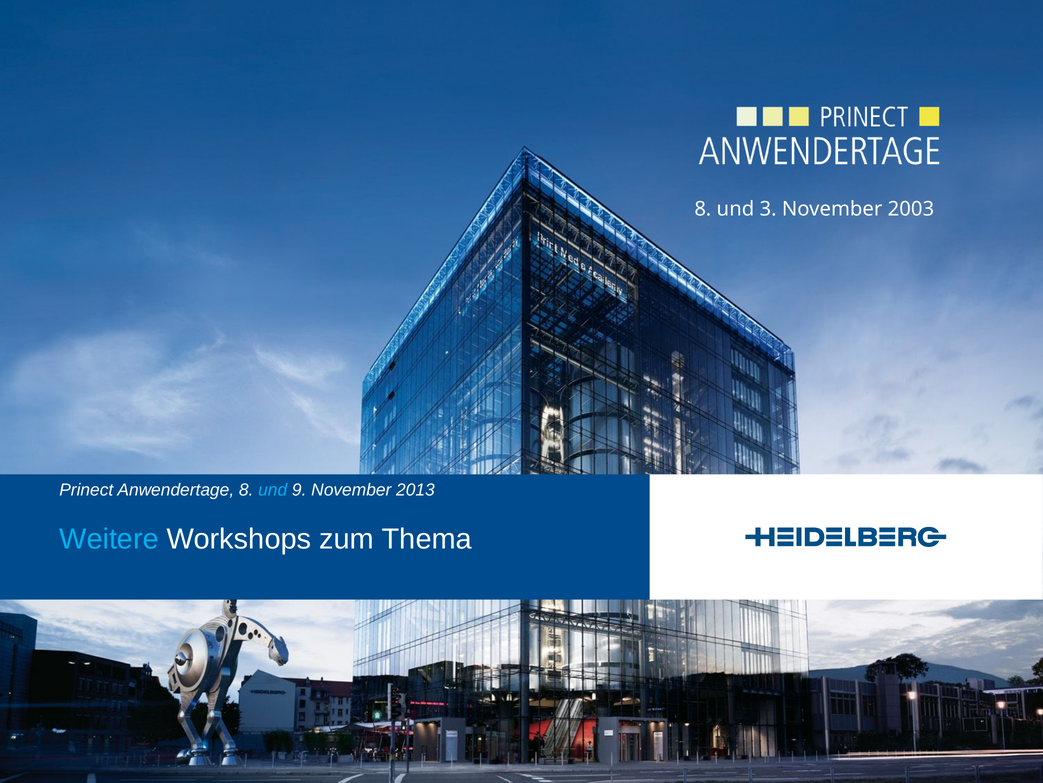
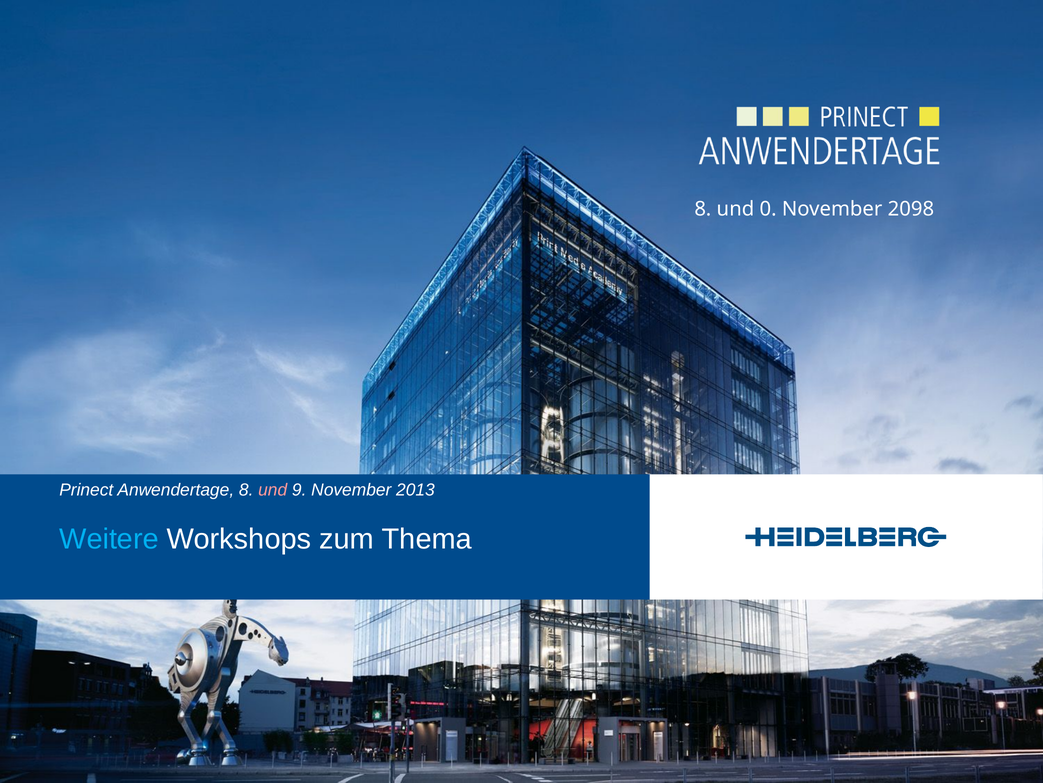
3: 3 -> 0 (768, 209)
2003: 2003 -> 2098 (911, 209)
und colour: light blue -> pink (273, 489)
